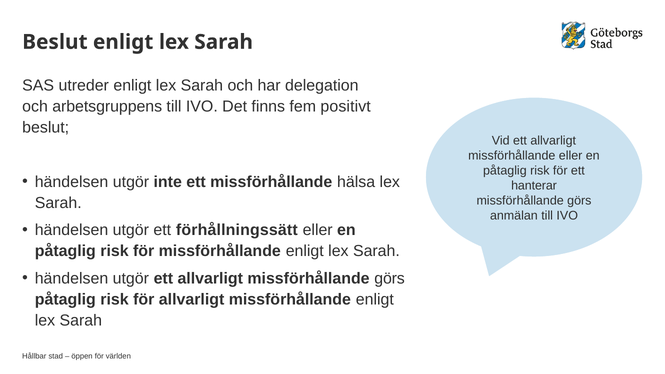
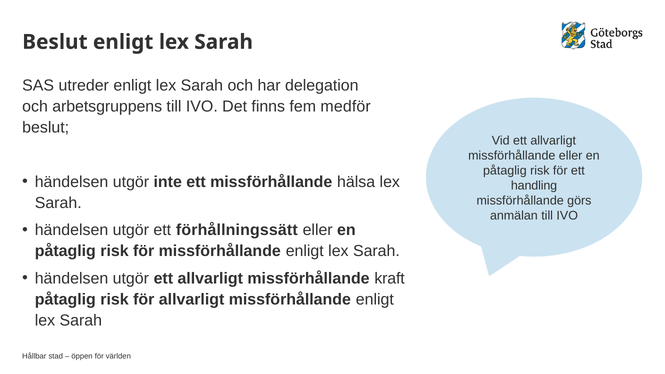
positivt: positivt -> medför (346, 106)
hanterar: hanterar -> handling (534, 186)
allvarligt missförhållande görs: görs -> kraft (390, 278)
